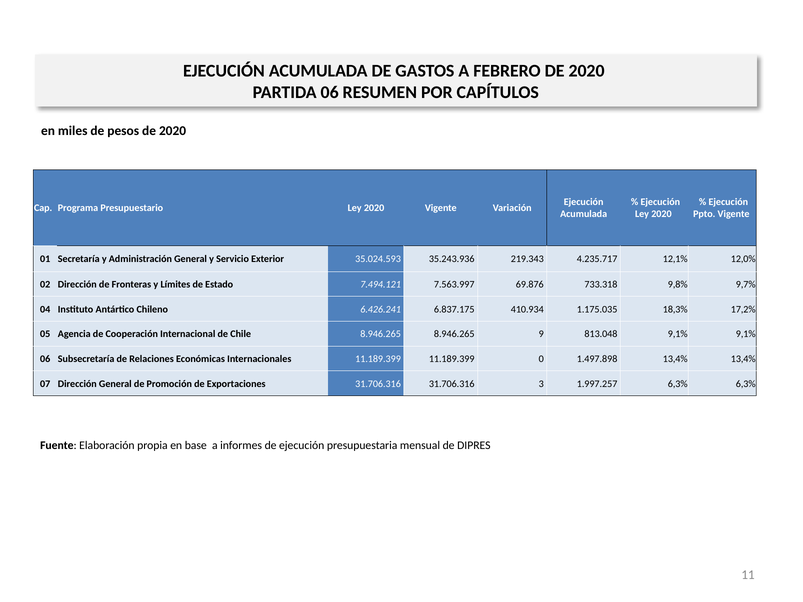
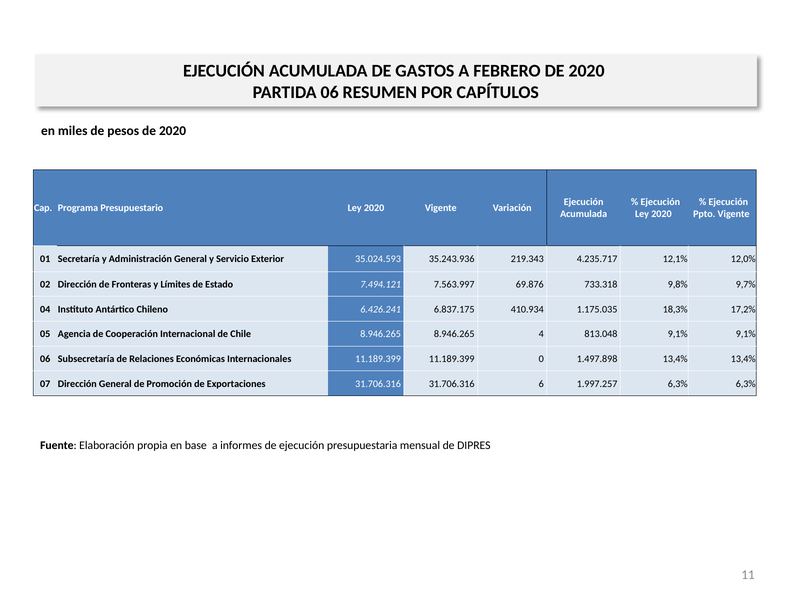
9: 9 -> 4 (541, 334)
3: 3 -> 6 (541, 384)
